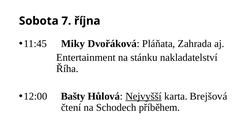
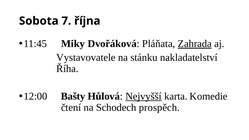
Zahrada underline: none -> present (195, 44)
Entertainment: Entertainment -> Vystavovatele (86, 58)
Brejšová: Brejšová -> Komedie (209, 96)
příběhem: příběhem -> prospěch (159, 108)
